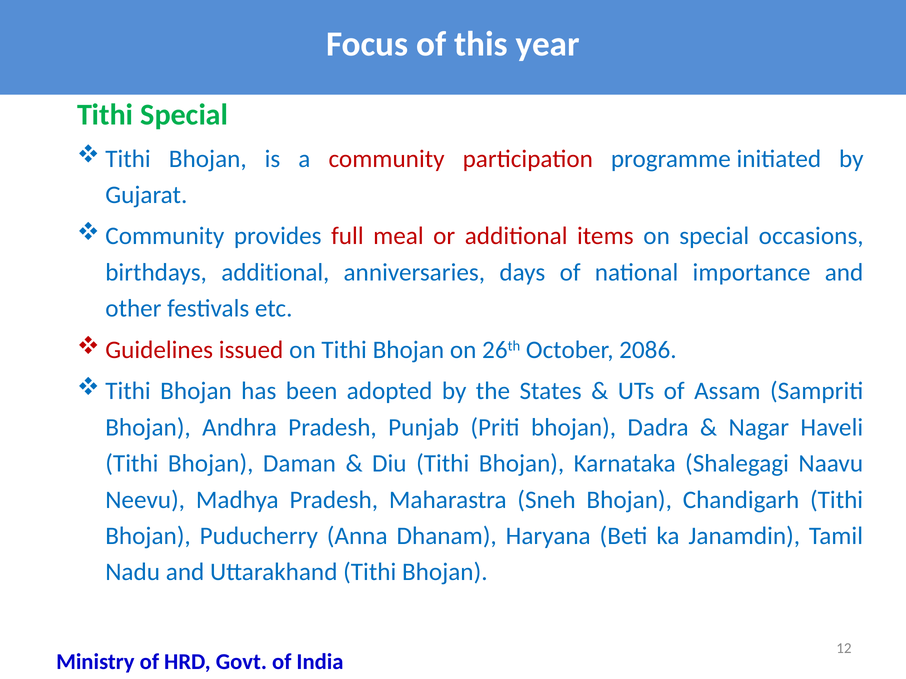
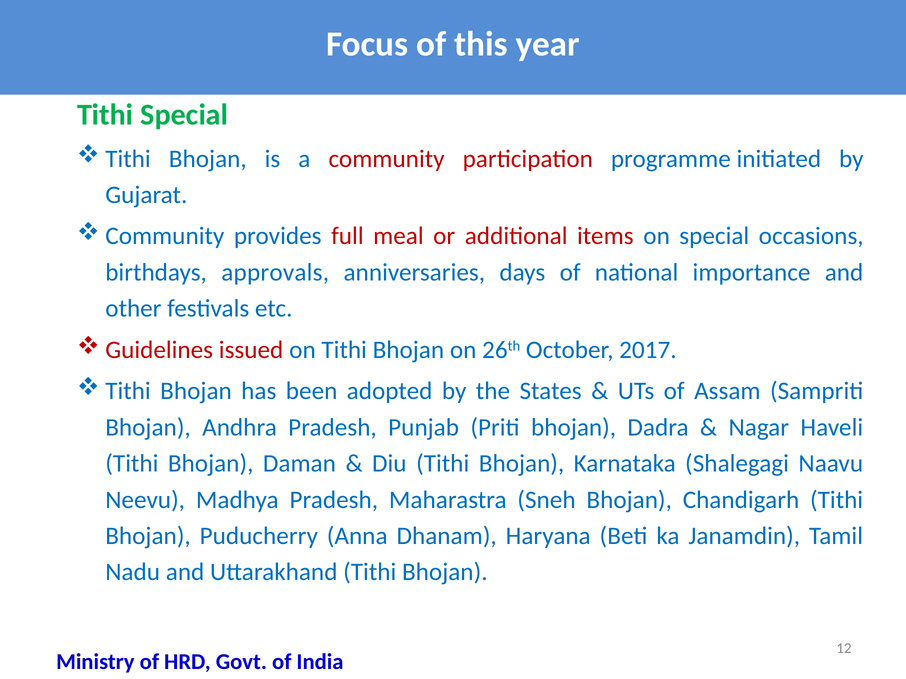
birthdays additional: additional -> approvals (275, 273)
2086: 2086 -> 2017 (648, 350)
